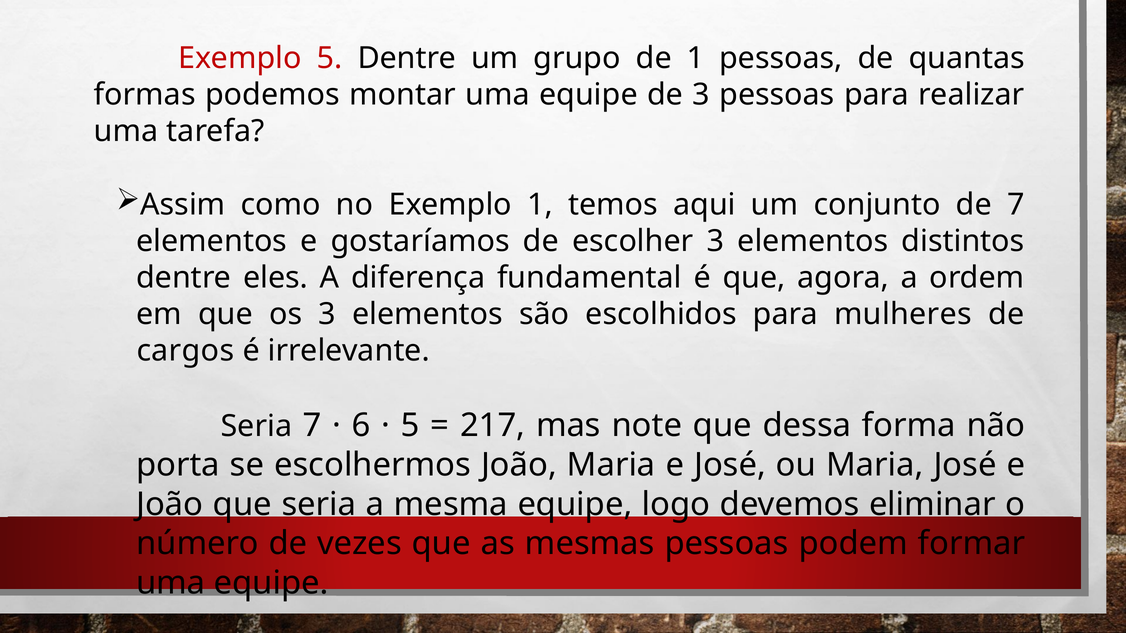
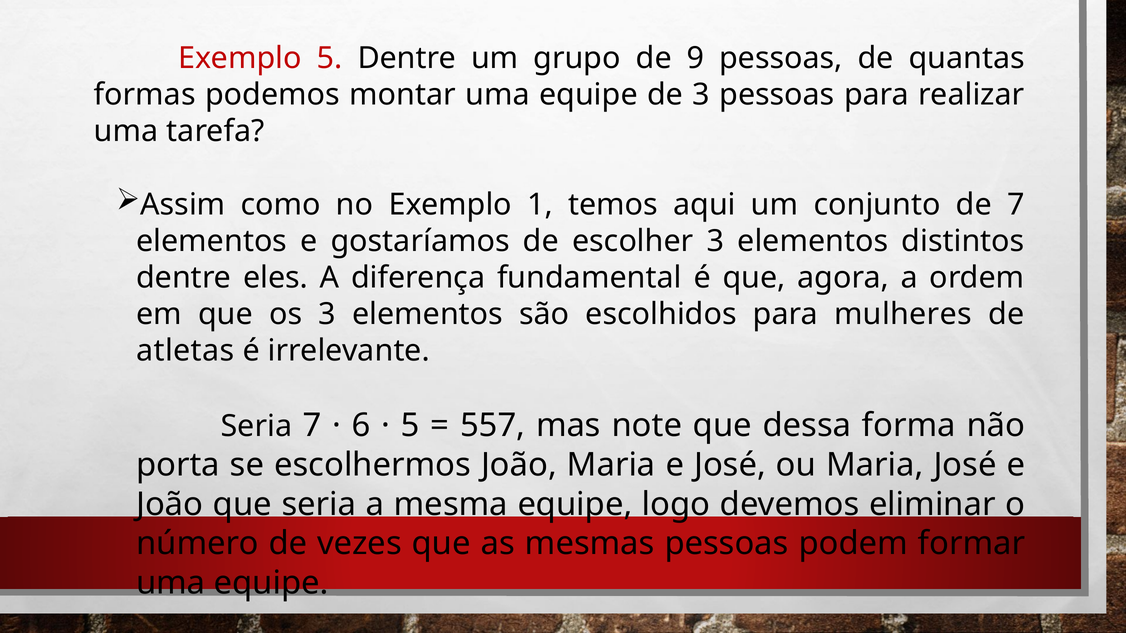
de 1: 1 -> 9 (695, 58)
cargos: cargos -> atletas (185, 351)
217: 217 -> 557 (493, 426)
